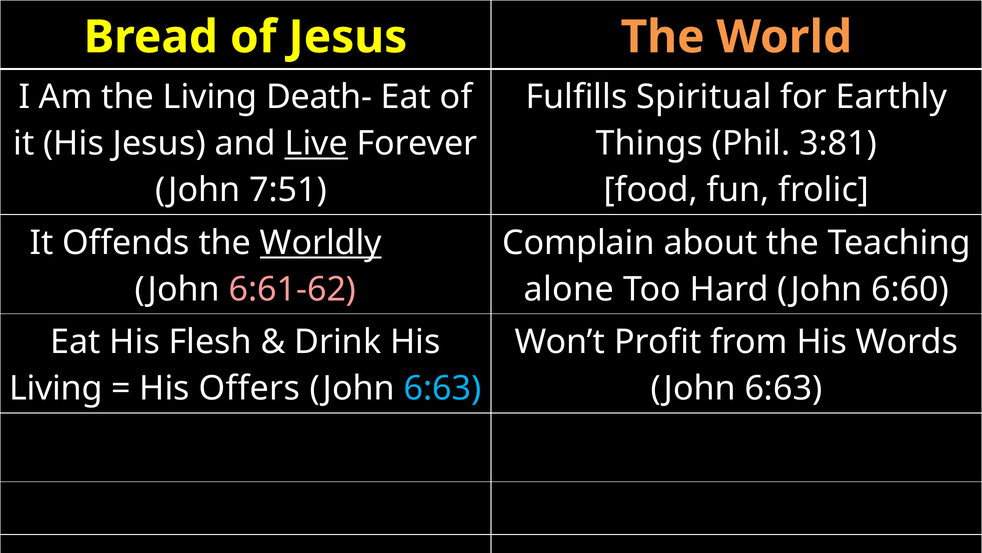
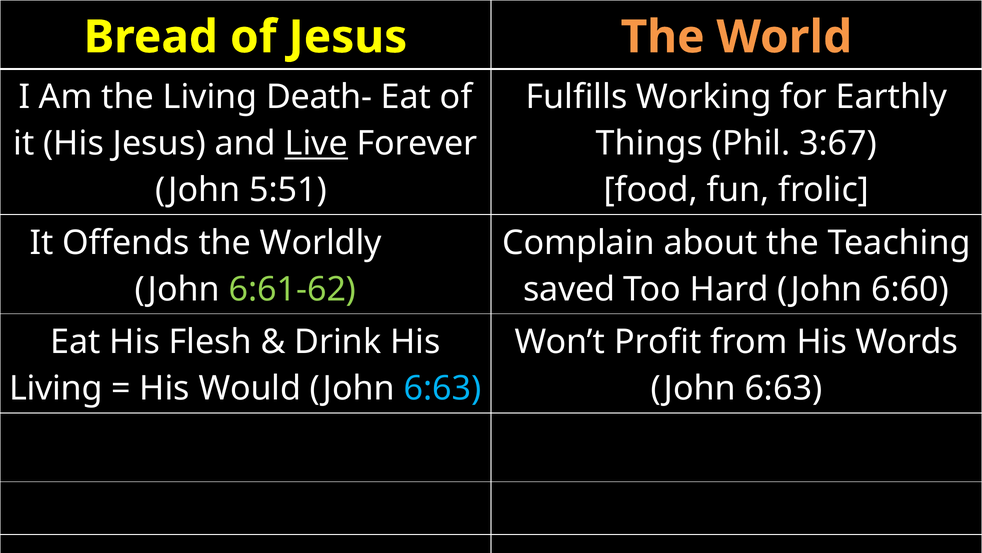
Spiritual: Spiritual -> Working (704, 97)
3:81: 3:81 -> 3:67 (838, 144)
7:51: 7:51 -> 5:51 (288, 190)
Worldly underline: present -> none (321, 243)
6:61-62 colour: pink -> light green (292, 289)
alone: alone -> saved (569, 289)
Offers: Offers -> Would (250, 388)
